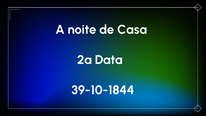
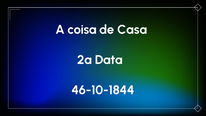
noite: noite -> coisa (82, 30)
39-10-1844: 39-10-1844 -> 46-10-1844 (103, 90)
